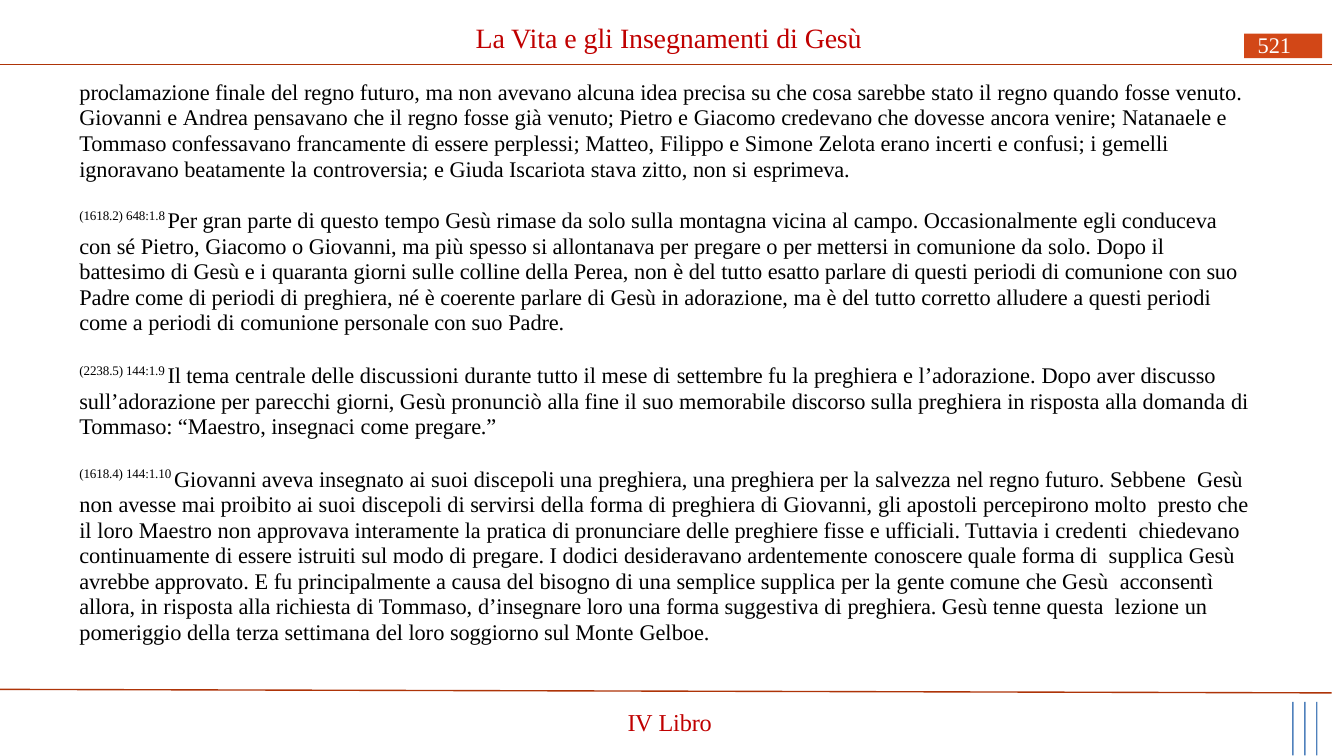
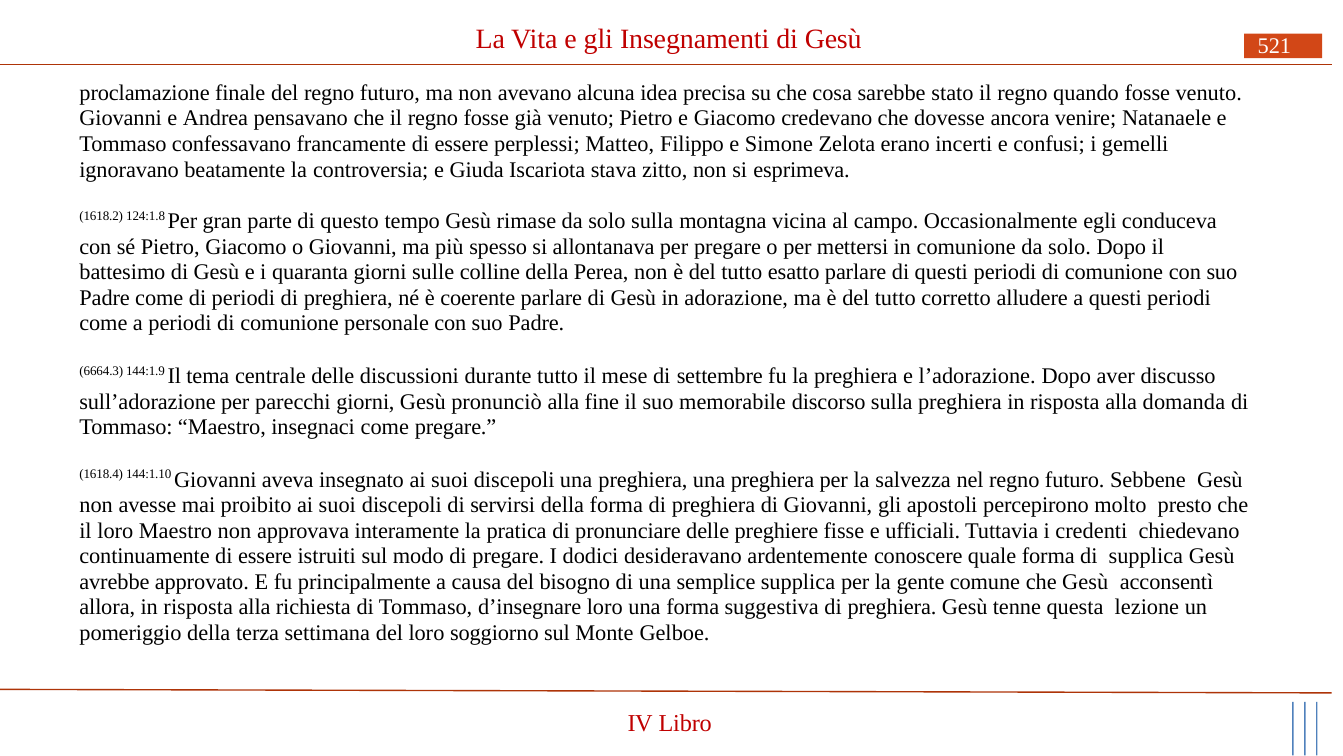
648:1.8: 648:1.8 -> 124:1.8 (146, 216)
2238.5: 2238.5 -> 6664.3 (101, 371)
